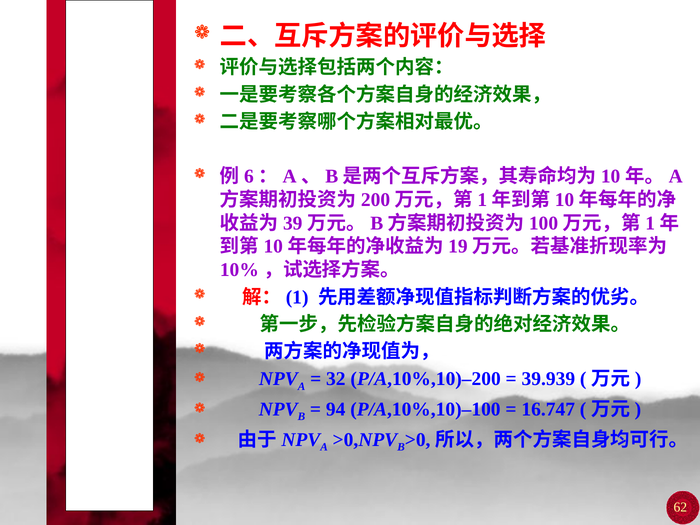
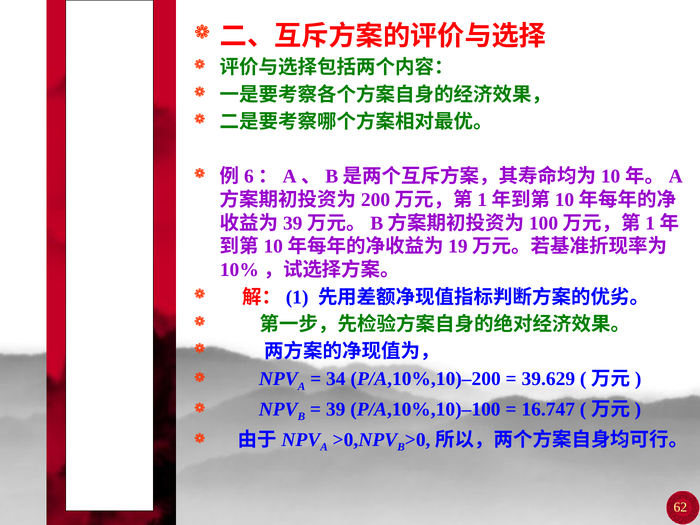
32: 32 -> 34 (336, 379)
39.939: 39.939 -> 39.629 (548, 379)
94: 94 -> 39 (336, 409)
